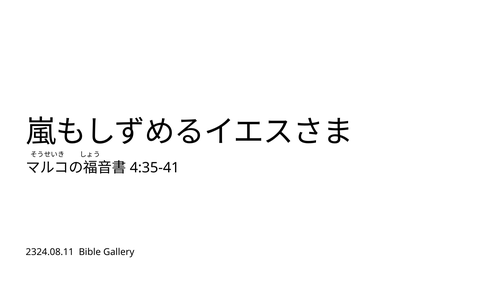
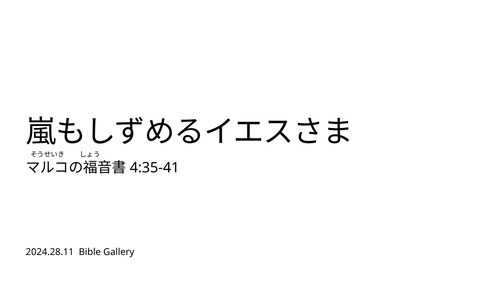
2324.08.11: 2324.08.11 -> 2024.28.11 (50, 252)
